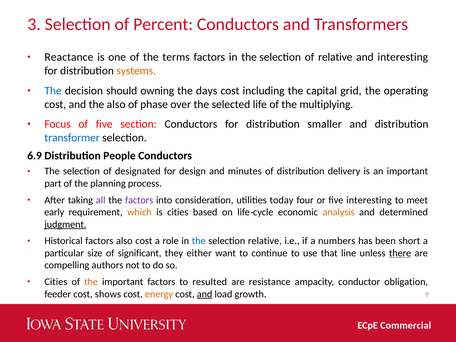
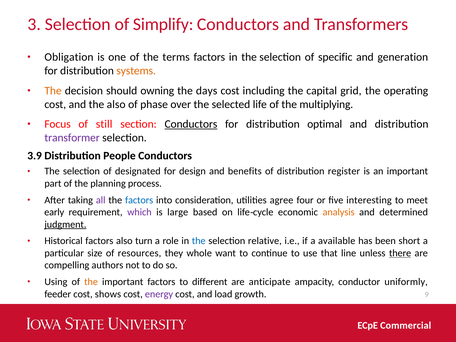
Percent: Percent -> Simplify (163, 24)
Reactance: Reactance -> Obligation (69, 57)
of relative: relative -> specific (335, 57)
and interesting: interesting -> generation (403, 57)
The colour: blue -> orange (53, 91)
of five: five -> still (104, 124)
Conductors underline: none -> present (191, 124)
smaller: smaller -> optimal (325, 124)
transformer colour: blue -> purple (72, 138)
6.9: 6.9 -> 3.9 (35, 156)
minutes: minutes -> benefits (245, 171)
delivery: delivery -> register (344, 171)
factors colour: purple -> blue (139, 200)
today: today -> agree (282, 200)
which colour: orange -> purple (139, 212)
is cities: cities -> large (178, 212)
also cost: cost -> turn (144, 241)
numbers: numbers -> available (337, 241)
significant: significant -> resources (140, 253)
either: either -> whole (199, 253)
Cities: Cities -> Using (56, 282)
resulted: resulted -> different (210, 282)
resistance: resistance -> anticipate (270, 282)
obligation: obligation -> uniformly (406, 282)
energy colour: orange -> purple (159, 294)
and underline: present -> none (205, 294)
